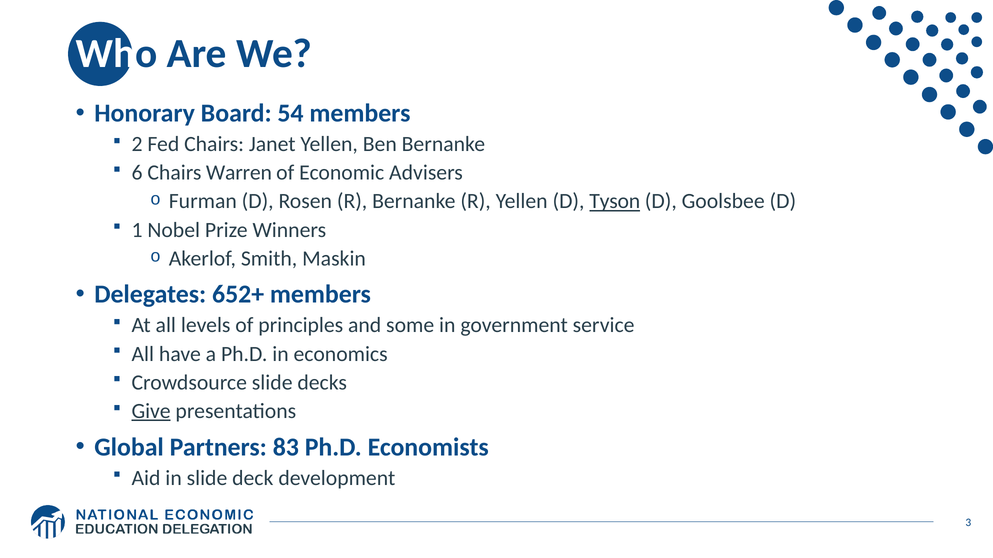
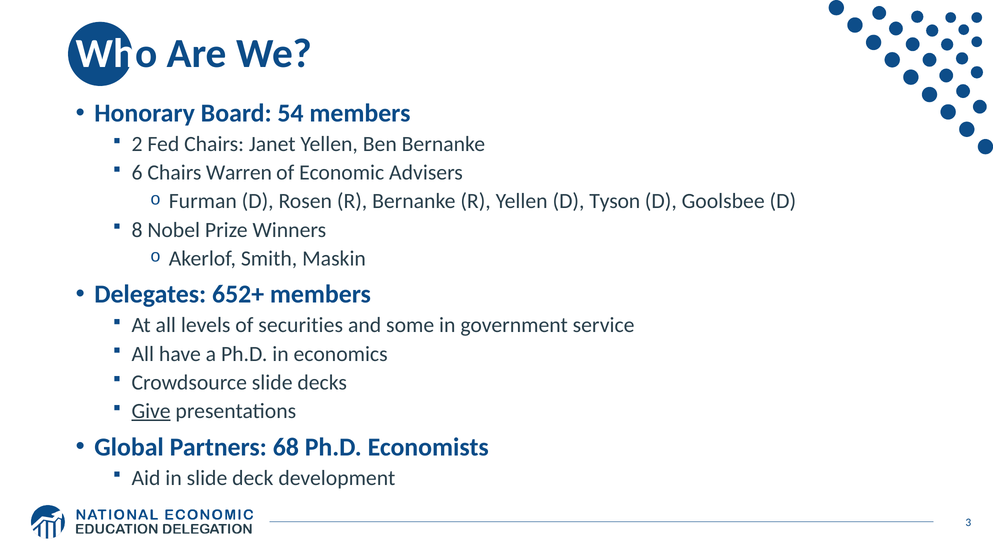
Tyson underline: present -> none (615, 202)
1: 1 -> 8 (137, 230)
principles: principles -> securities (301, 326)
83: 83 -> 68 (286, 447)
